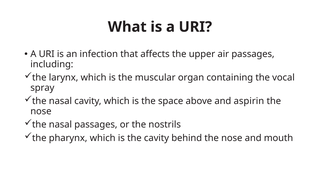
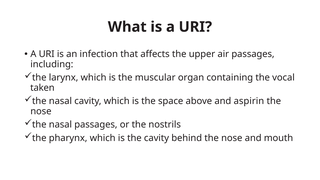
spray: spray -> taken (42, 88)
